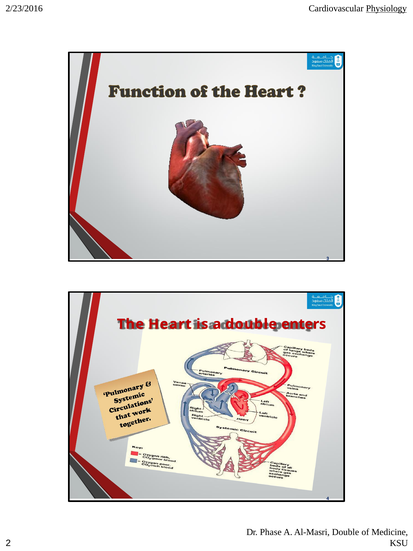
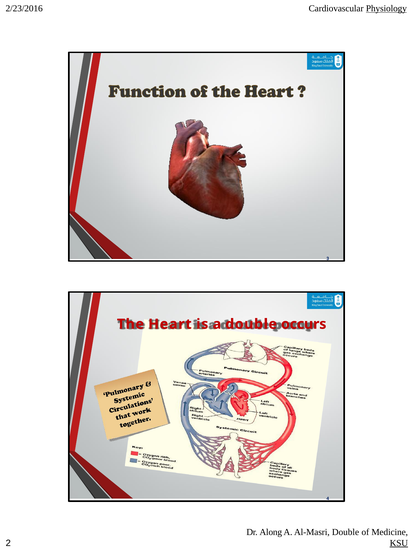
enters: enters -> occurs (304, 324)
Phase: Phase -> Along (271, 532)
KSU underline: none -> present (399, 543)
